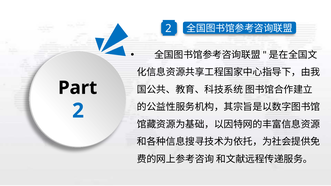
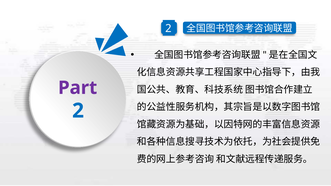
Part colour: black -> purple (78, 88)
